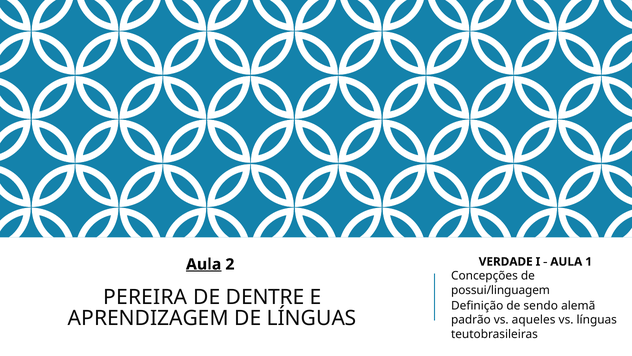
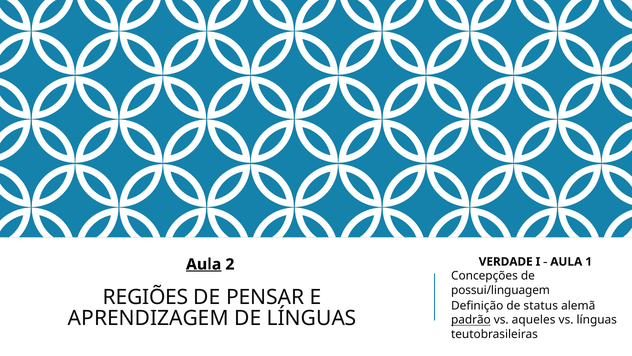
PEREIRA: PEREIRA -> REGIÕES (146, 297)
DENTRE: DENTRE -> PENSAR (265, 297)
sendo: sendo -> status (541, 305)
padrão underline: none -> present (471, 320)
